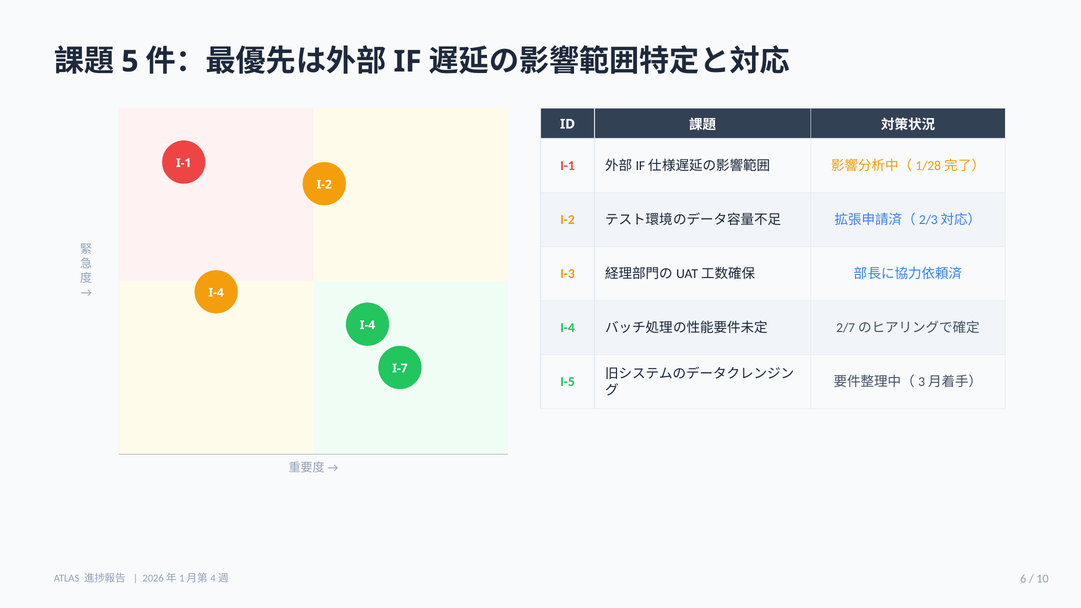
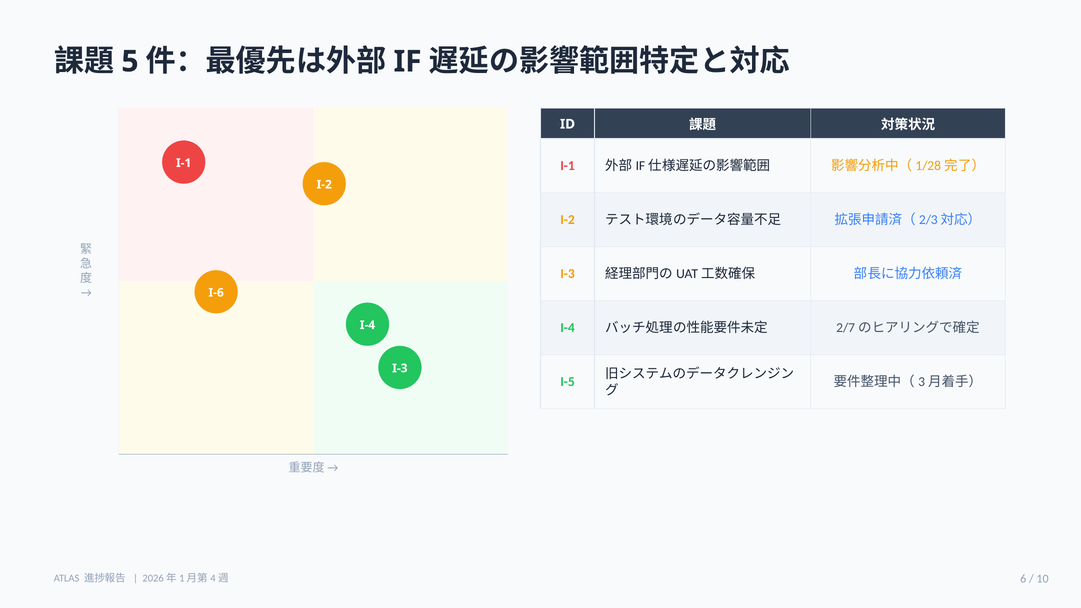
I-4: I-4 -> I-6 (216, 293)
I-7: I-7 -> I-3 (400, 368)
